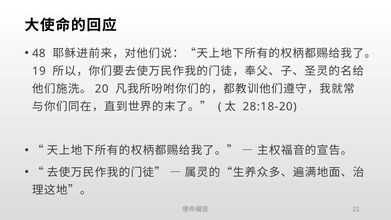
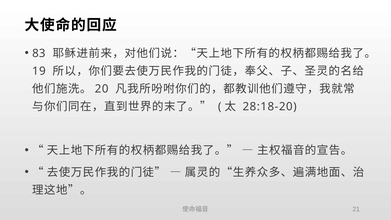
48: 48 -> 83 (39, 53)
